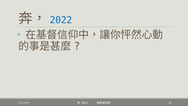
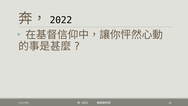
2022 colour: blue -> black (61, 20)
